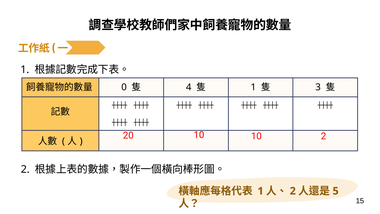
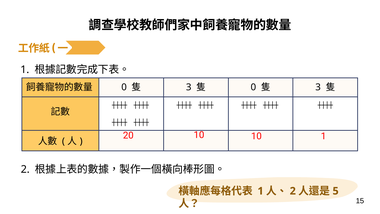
4: 4 -> 3 (189, 87)
1: 1 -> 0 (253, 87)
10 2: 2 -> 1 (324, 136)
